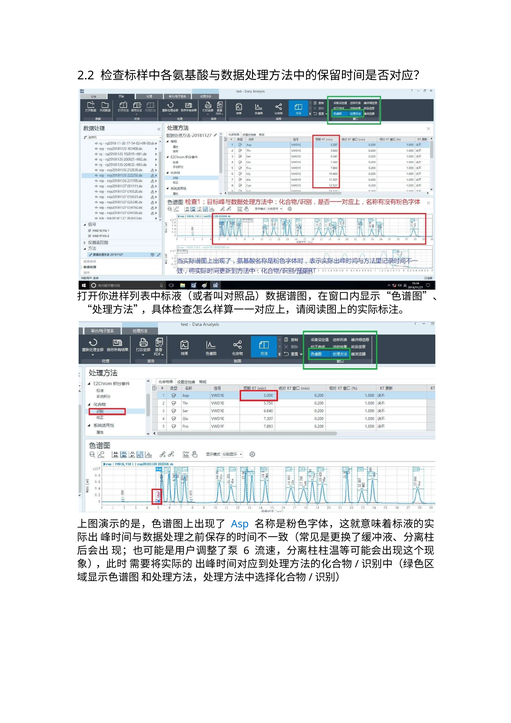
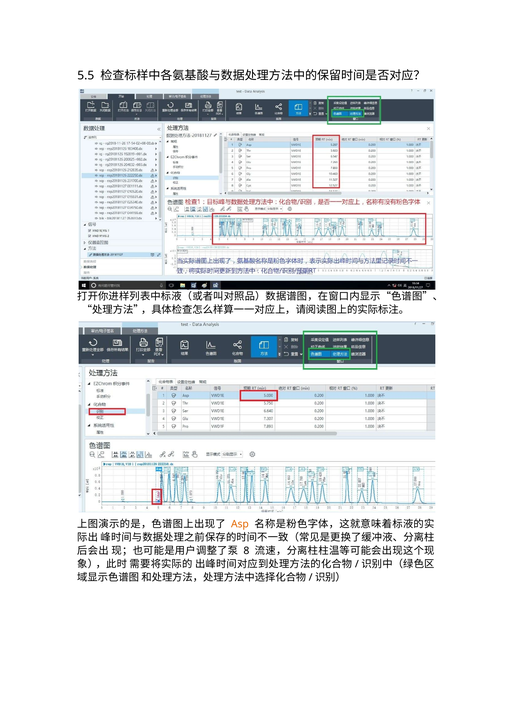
2.2: 2.2 -> 5.5 (86, 76)
Asp colour: blue -> orange (240, 524)
6: 6 -> 8 (246, 551)
